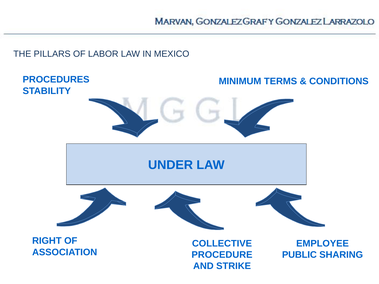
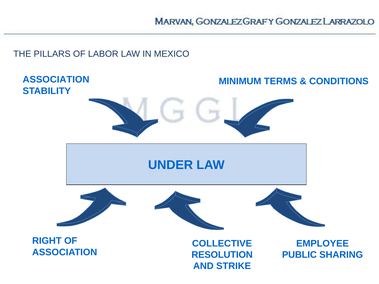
PROCEDURES: PROCEDURES -> ASSOCIATION (56, 80)
PROCEDURE: PROCEDURE -> RESOLUTION (222, 255)
